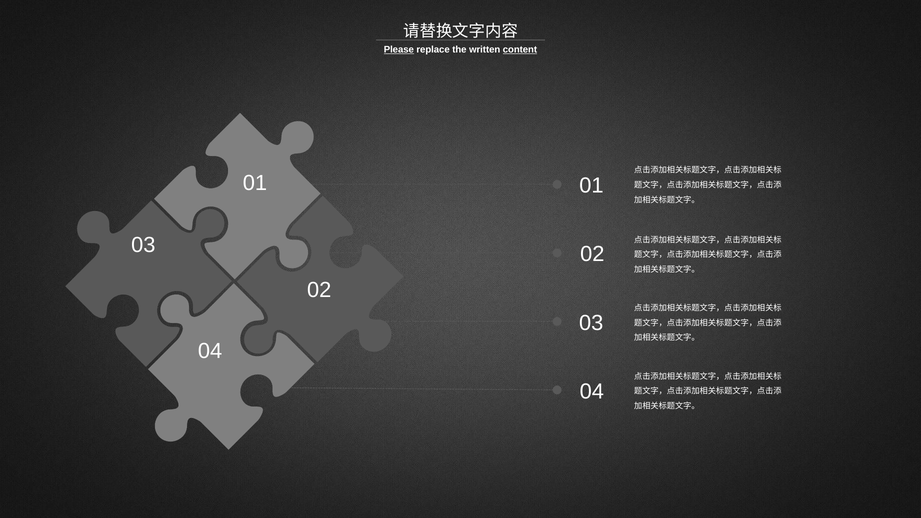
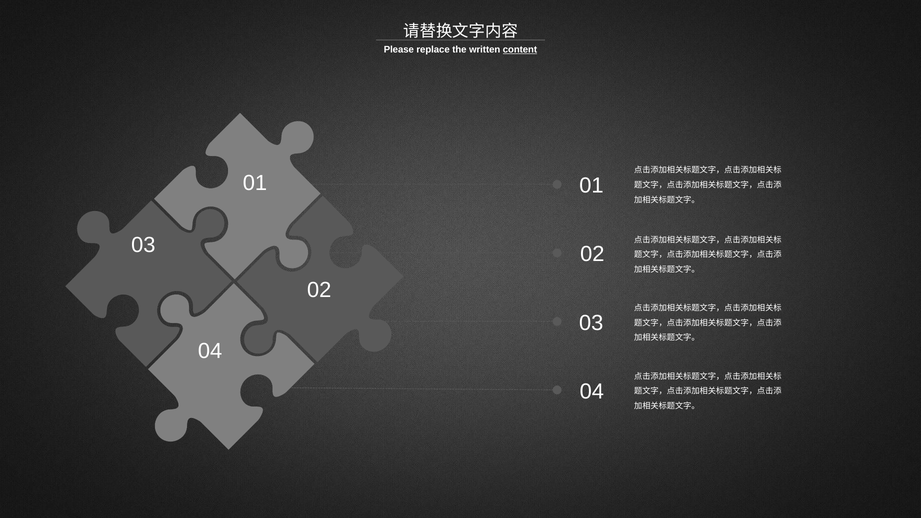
Please underline: present -> none (399, 50)
